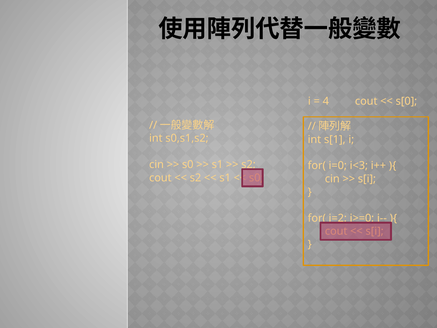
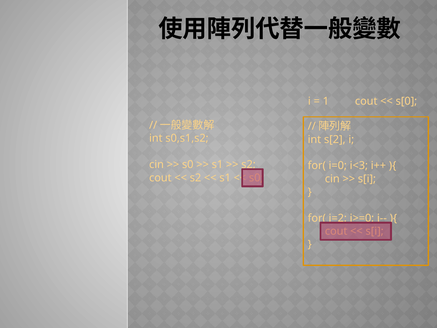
4: 4 -> 1 (326, 101)
s[1: s[1 -> s[2 (335, 139)
